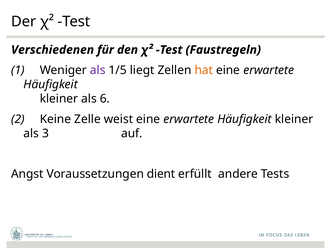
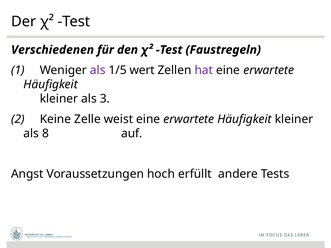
liegt: liegt -> wert (142, 70)
hat colour: orange -> purple (204, 70)
6: 6 -> 3 (105, 99)
3: 3 -> 8 (46, 134)
dient: dient -> hoch (161, 174)
